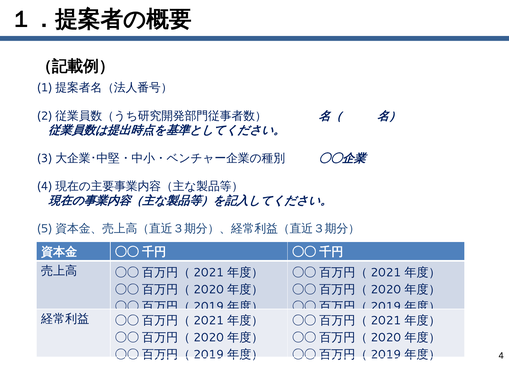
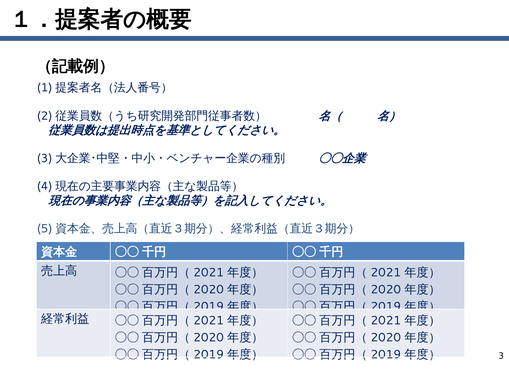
4: 4 -> 3 (501, 355)
